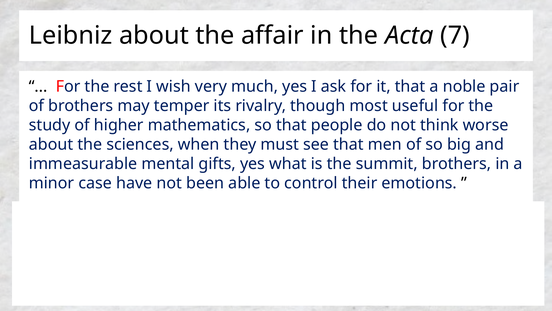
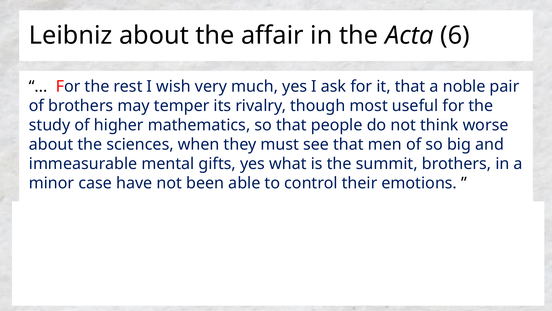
7: 7 -> 6 (455, 35)
